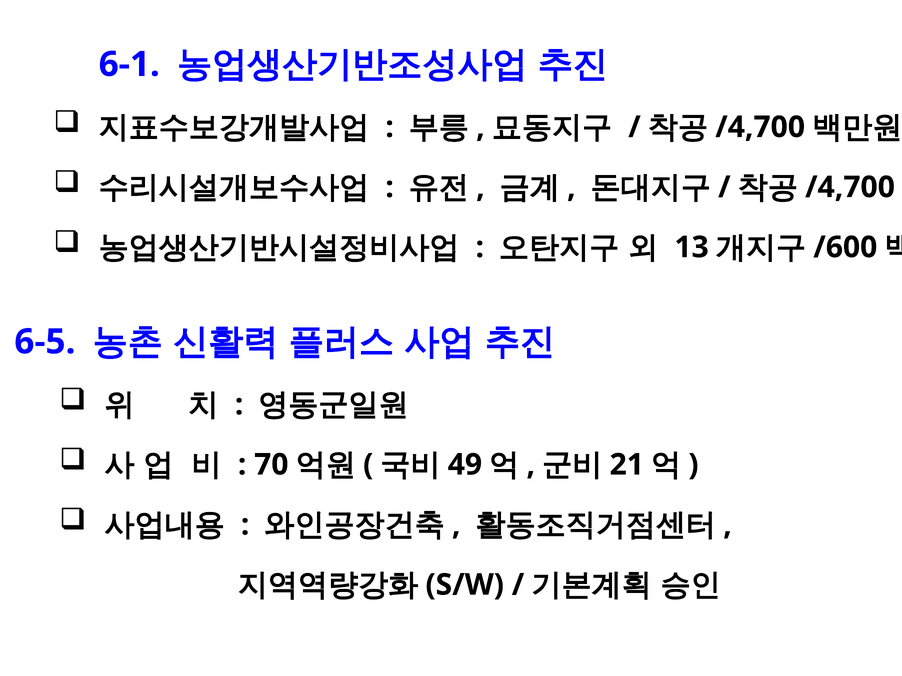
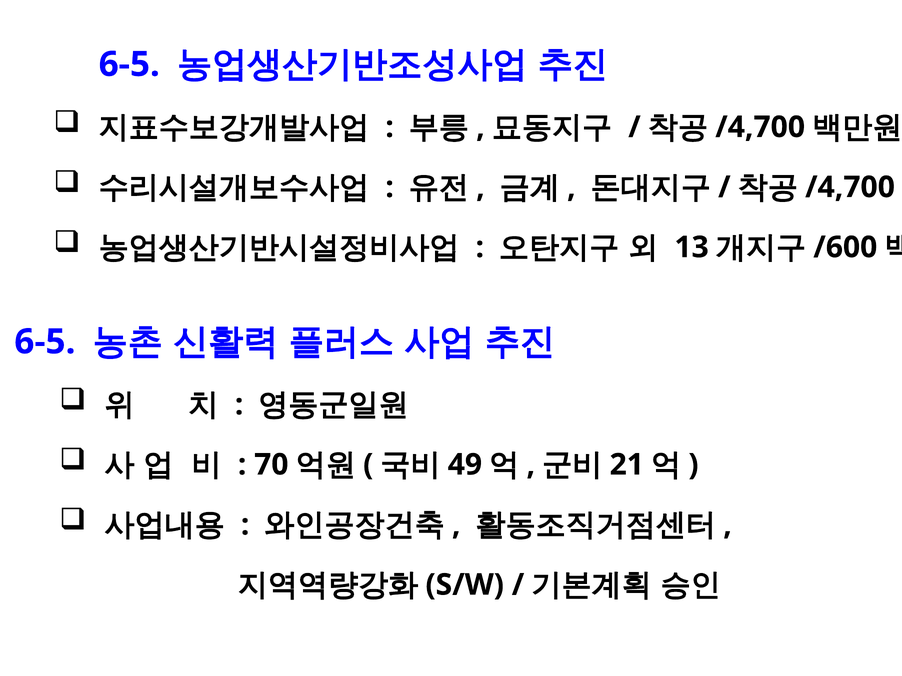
6-1: 6-1 -> 6-5 (129, 64)
